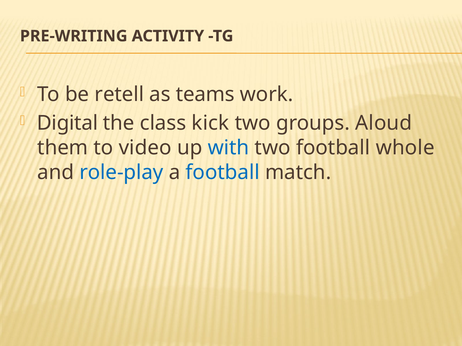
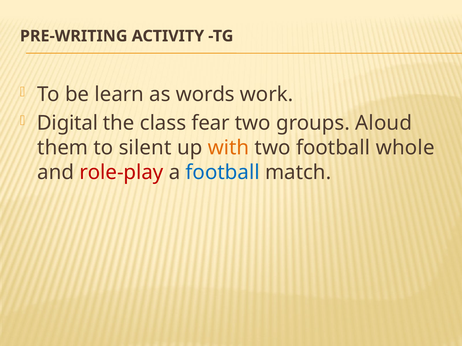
retell: retell -> learn (119, 95)
teams: teams -> words (205, 95)
kick: kick -> fear (211, 123)
video: video -> silent (145, 148)
with colour: blue -> orange (229, 148)
role-play colour: blue -> red (121, 173)
